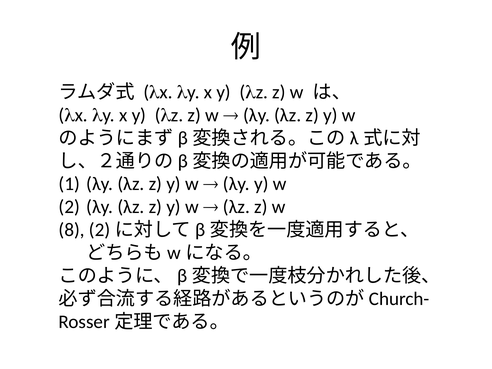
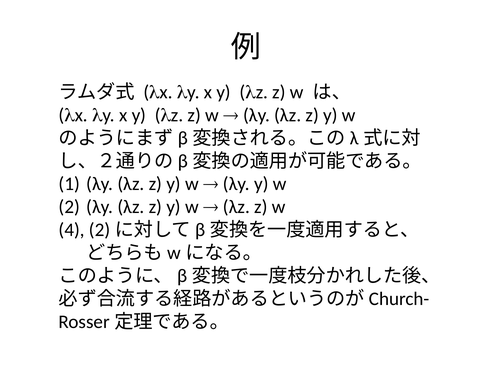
8: 8 -> 4 (72, 230)
